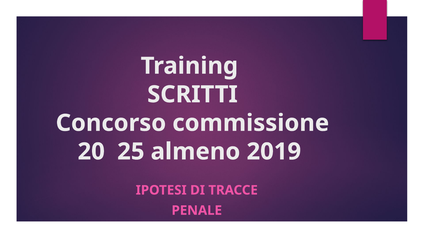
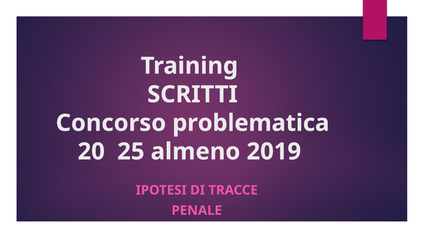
commissione: commissione -> problematica (251, 123)
